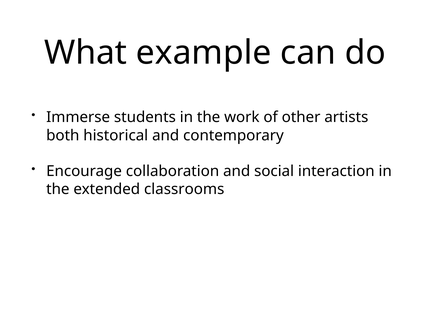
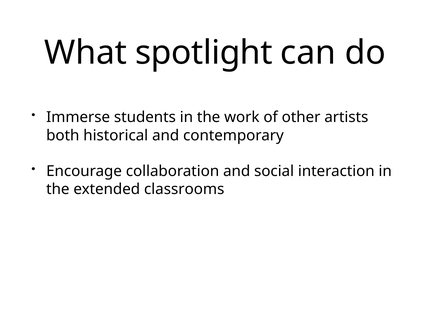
example: example -> spotlight (204, 53)
